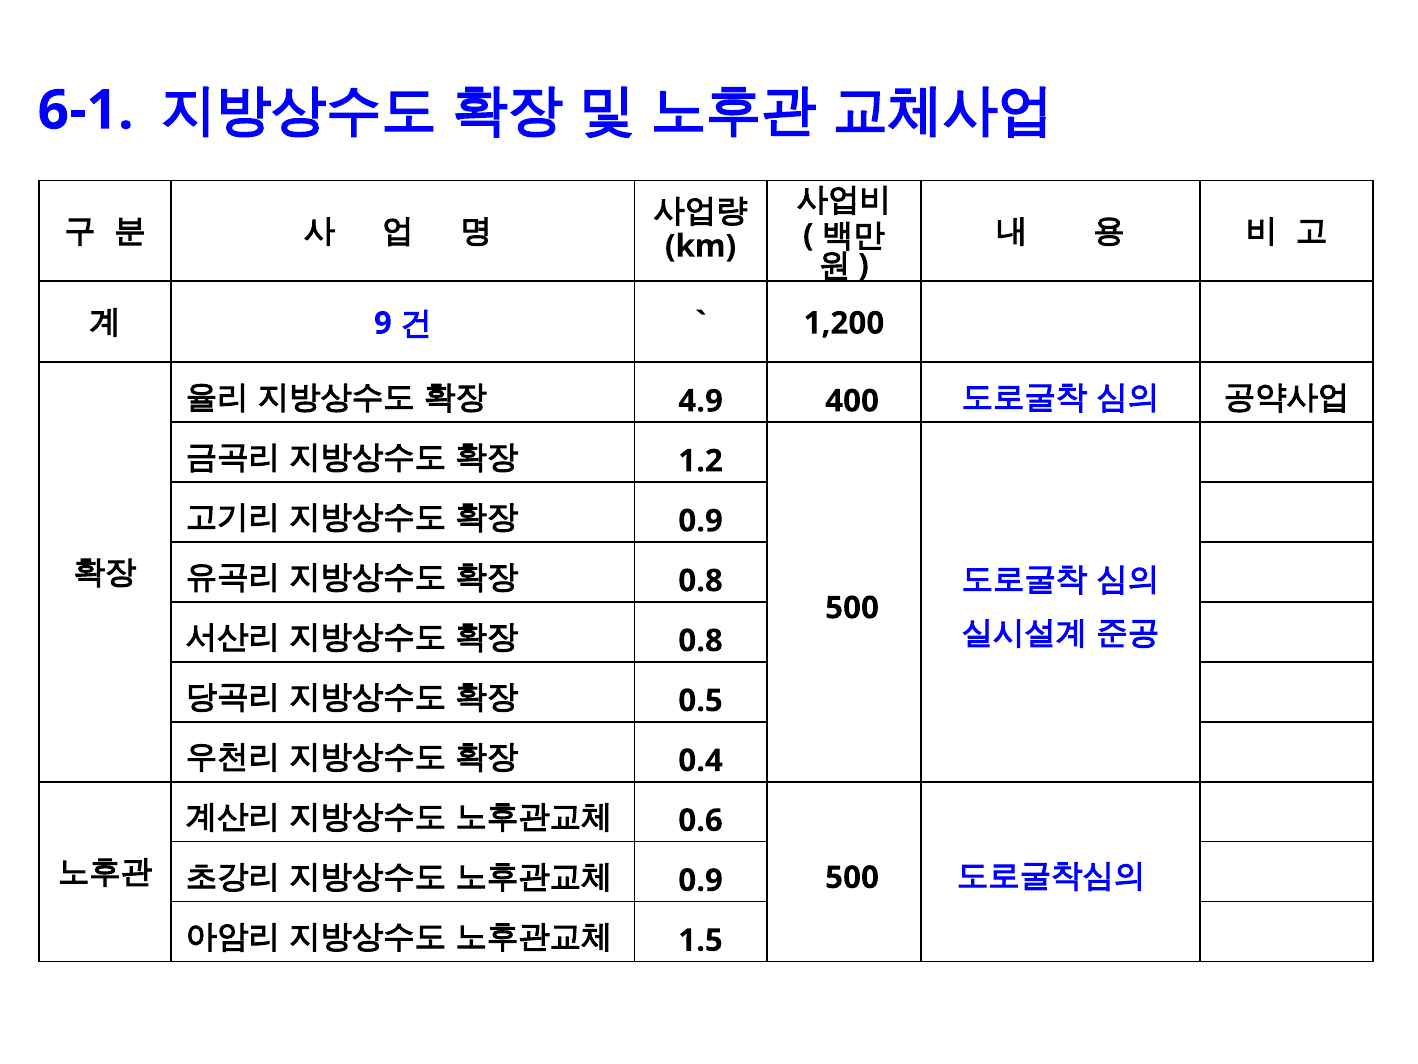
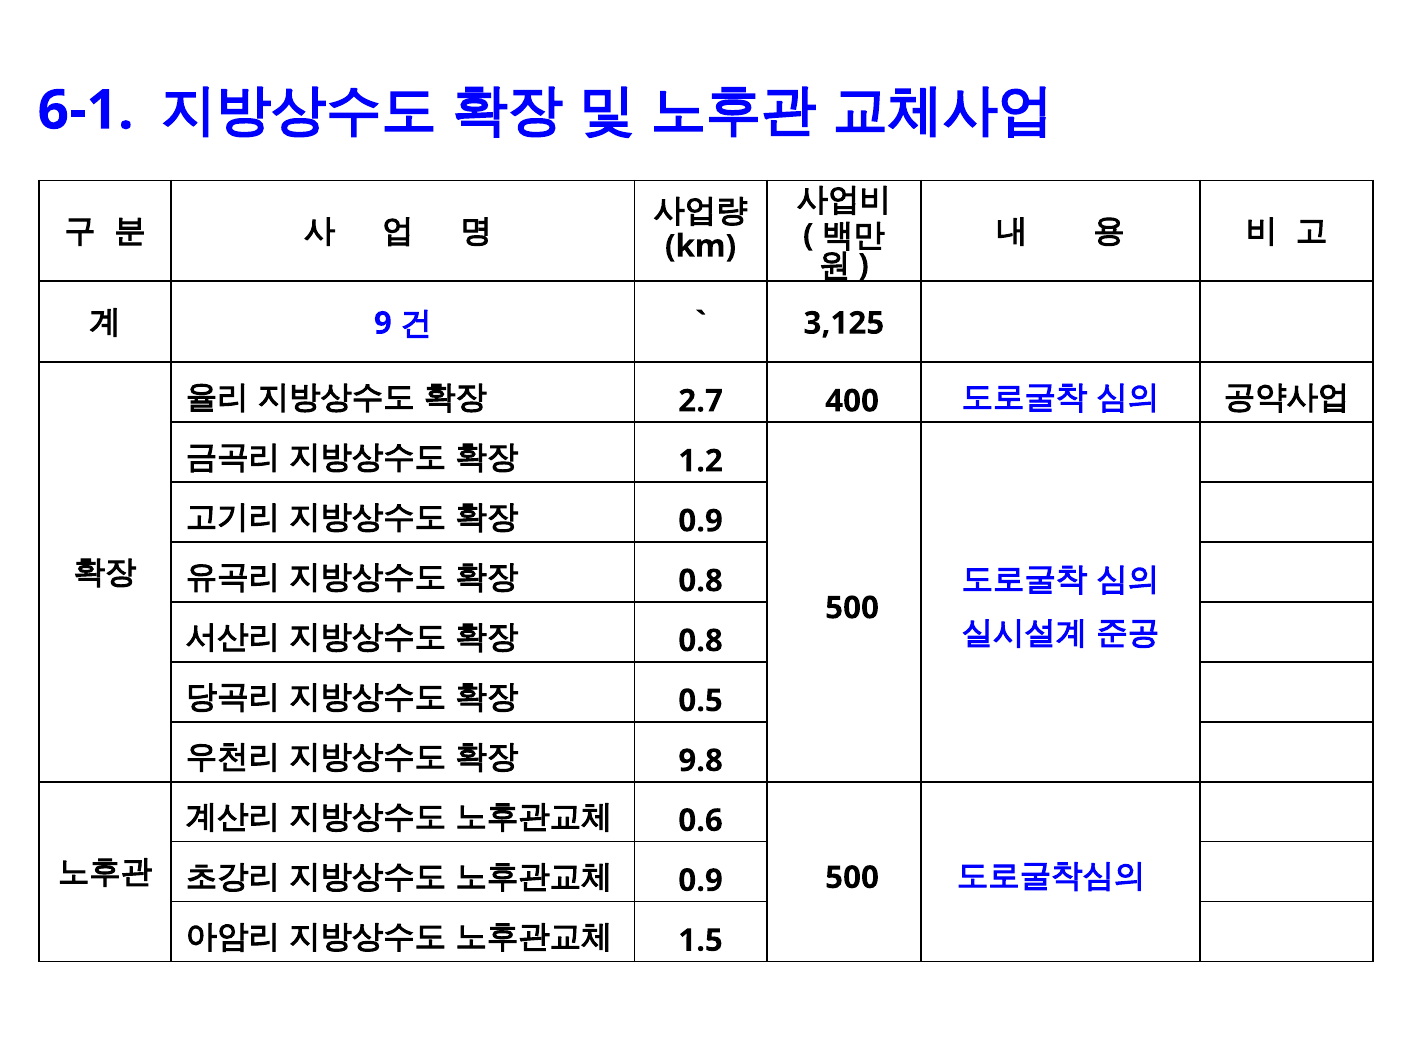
1,200: 1,200 -> 3,125 (844, 323)
4.9: 4.9 -> 2.7 (701, 401)
0.4: 0.4 -> 9.8 (701, 760)
